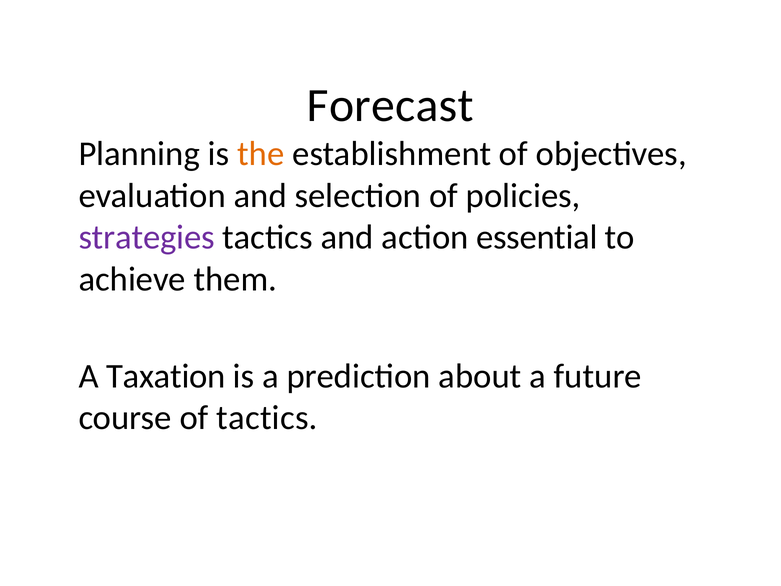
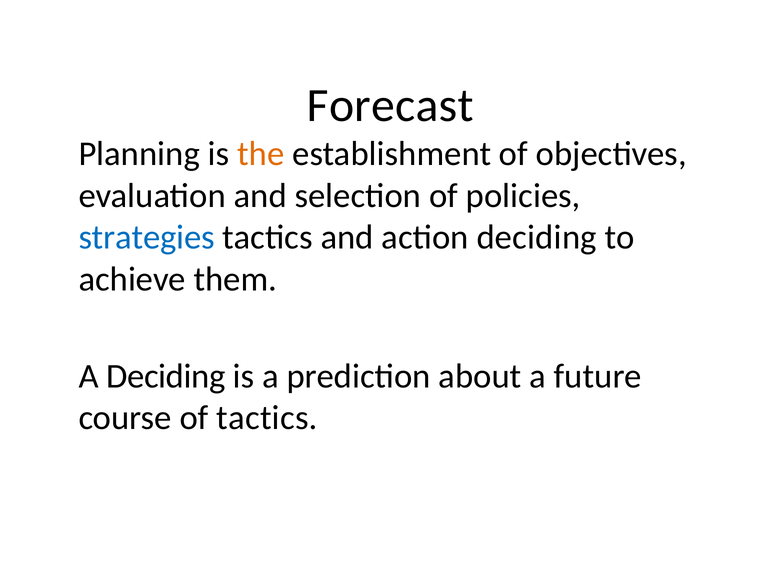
strategies colour: purple -> blue (147, 237)
action essential: essential -> deciding (537, 237)
A Taxation: Taxation -> Deciding (166, 376)
